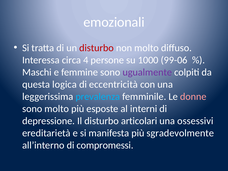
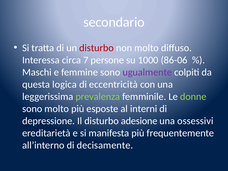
emozionali: emozionali -> secondario (114, 22)
4: 4 -> 7 (86, 60)
99-06: 99-06 -> 86-06 (174, 60)
prevalenza colour: light blue -> light green (98, 97)
donne colour: pink -> light green (193, 97)
articolari: articolari -> adesione (139, 121)
sgradevolmente: sgradevolmente -> frequentemente (180, 133)
compromessi: compromessi -> decisamente (105, 145)
